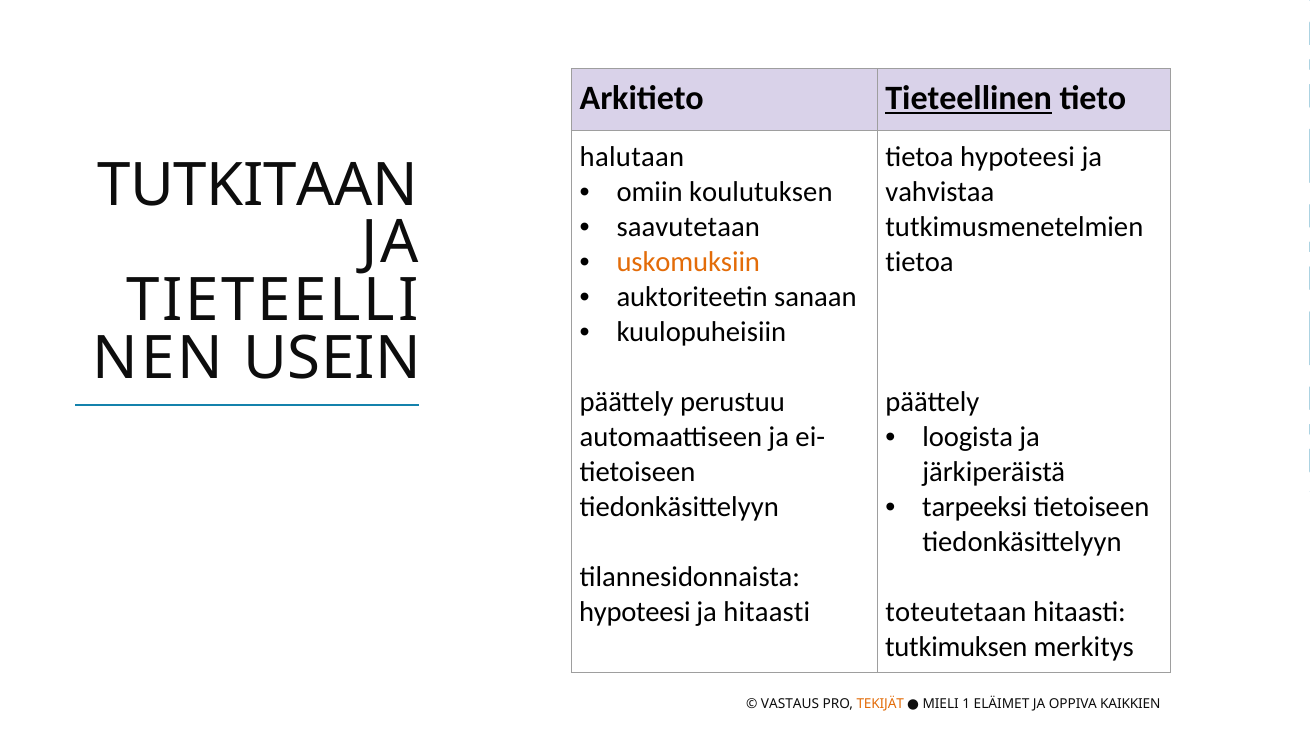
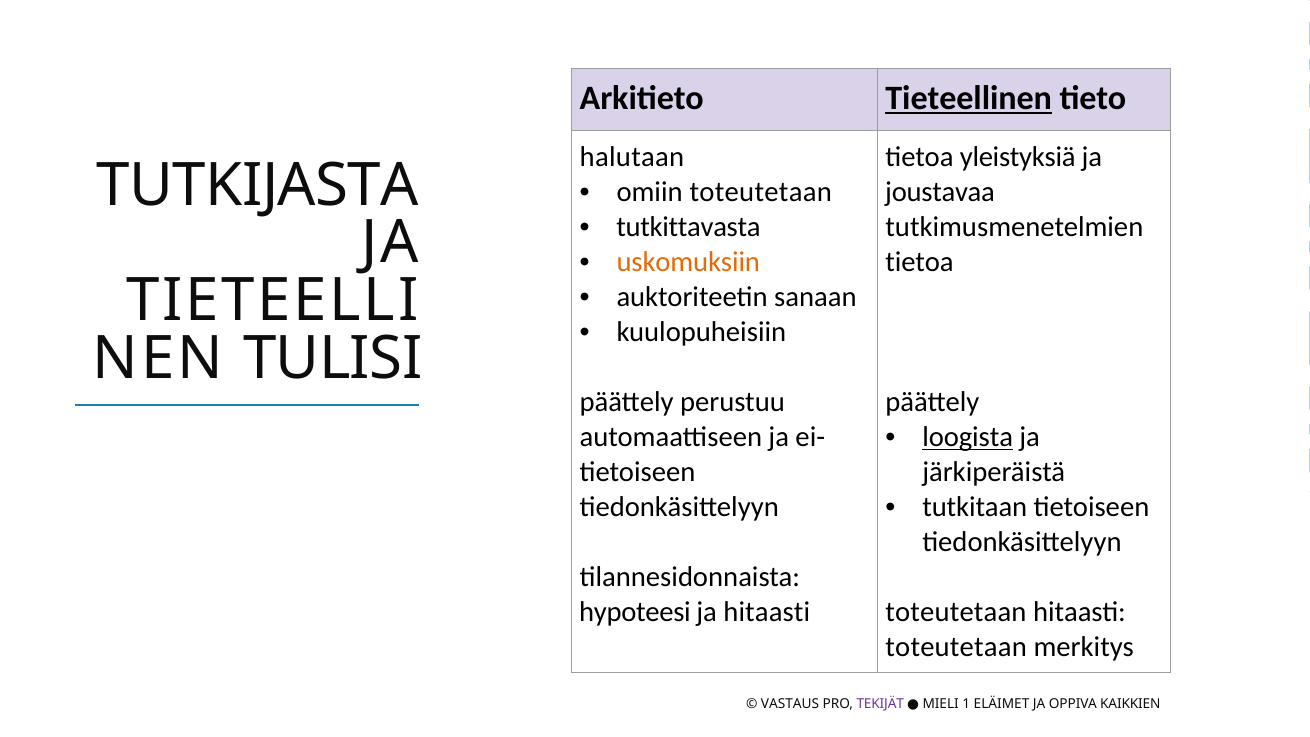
tietoa hypoteesi: hypoteesi -> yleistyksiä (1018, 157)
TUTKITAAN: TUTKITAAN -> TUTKIJASTA (258, 185)
omiin koulutuksen: koulutuksen -> toteutetaan (761, 192)
vahvistaa: vahvistaa -> joustavaa (940, 192)
saavutetaan: saavutetaan -> tutkittavasta (688, 227)
USEIN: USEIN -> TULISI (333, 359)
loogista underline: none -> present (968, 437)
tarpeeksi: tarpeeksi -> tutkitaan (975, 507)
tutkimuksen: tutkimuksen -> toteutetaan (956, 647)
TEKIJÄT colour: orange -> purple (880, 704)
